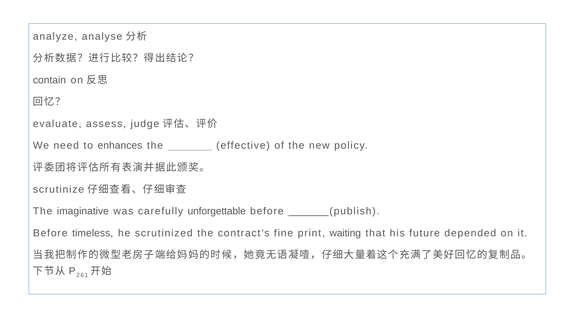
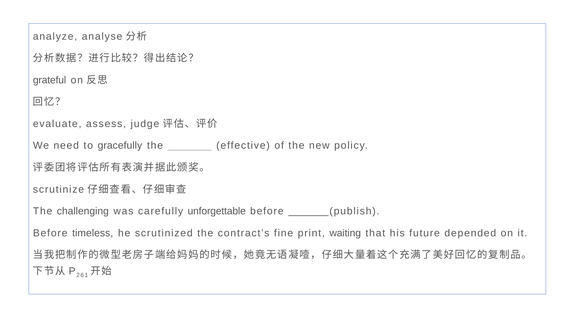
contain: contain -> grateful (50, 80)
enhances: enhances -> gracefully (120, 146)
imaginative: imaginative -> challenging (83, 211)
